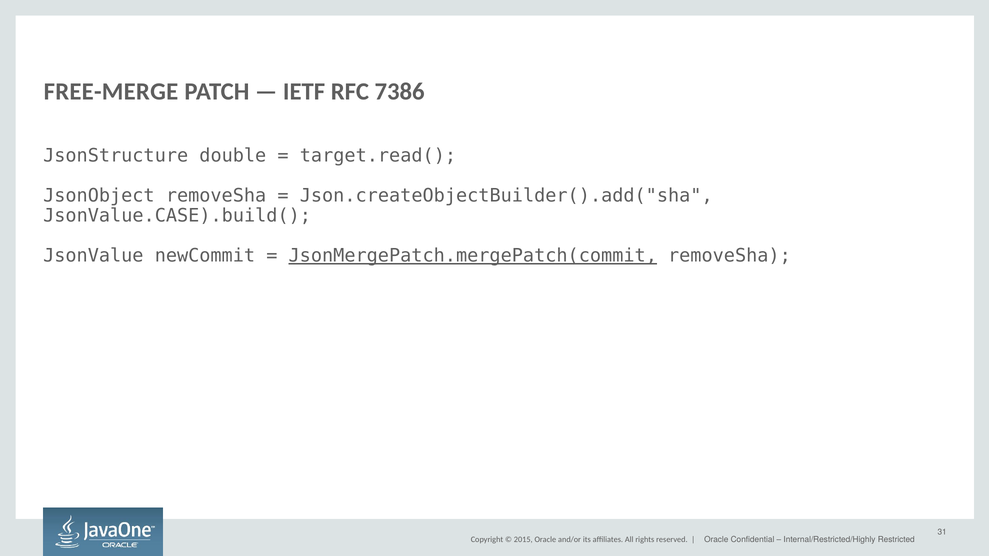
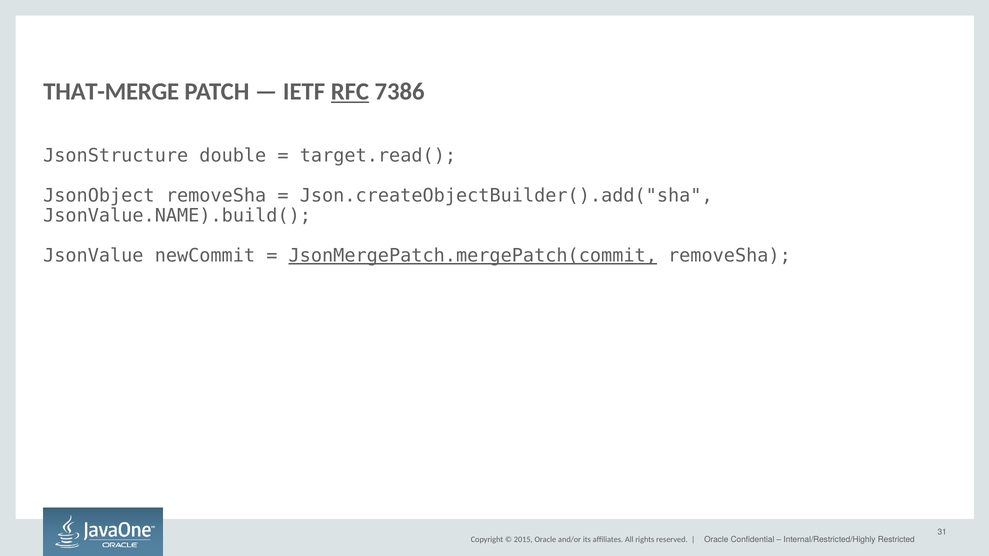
FREE-MERGE: FREE-MERGE -> THAT-MERGE (111, 92)
RFC underline: none -> present (350, 92)
JsonValue.CASE).build(: JsonValue.CASE).build( -> JsonValue.NAME).build( (177, 216)
